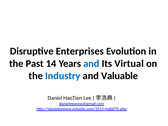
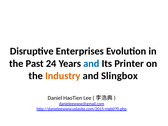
14: 14 -> 24 (51, 64)
Virtual: Virtual -> Printer (129, 64)
Industry colour: blue -> orange (63, 76)
Valuable: Valuable -> Slingbox (119, 76)
